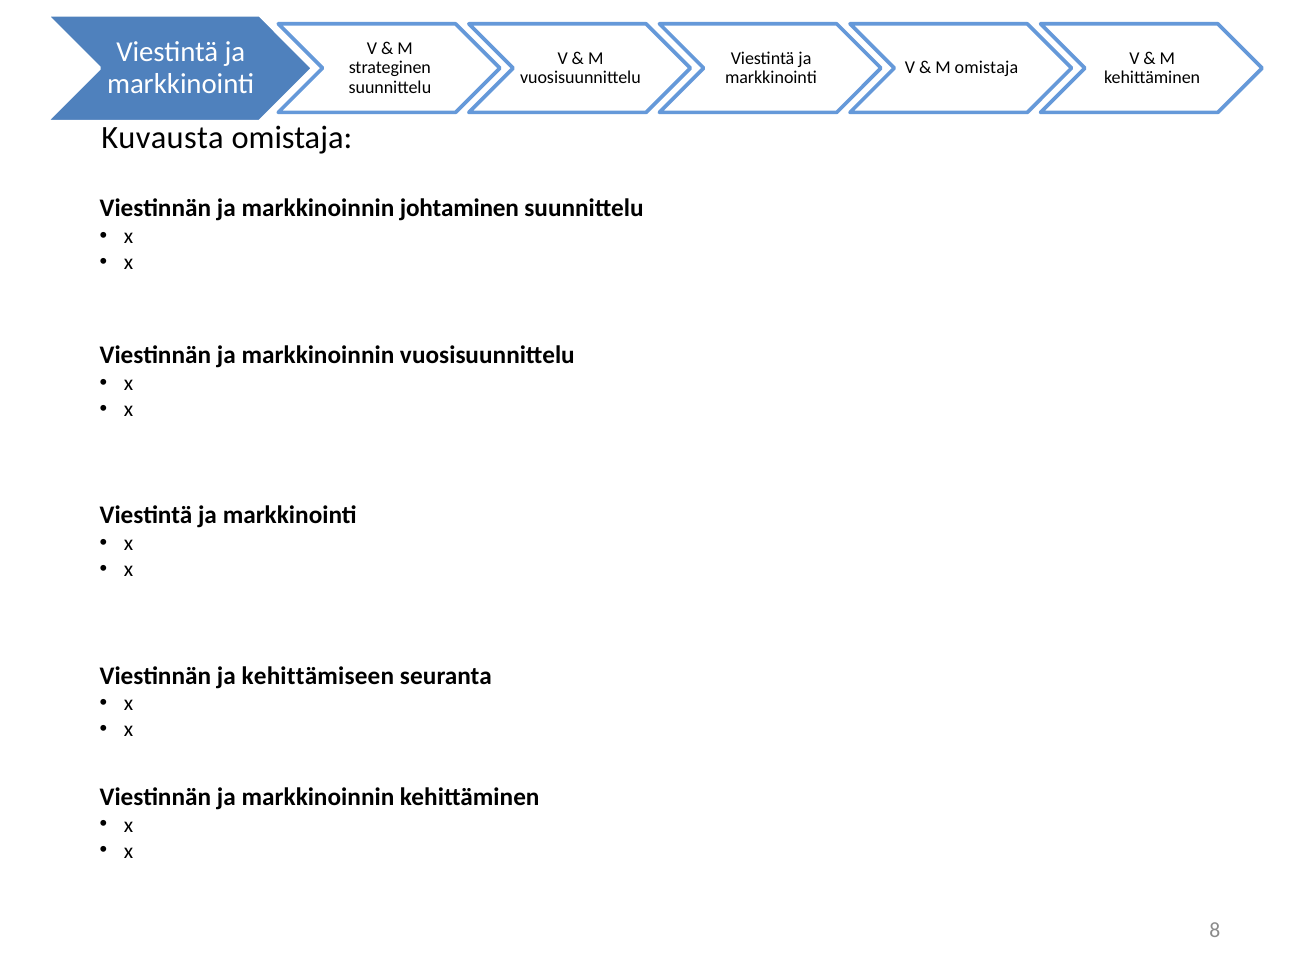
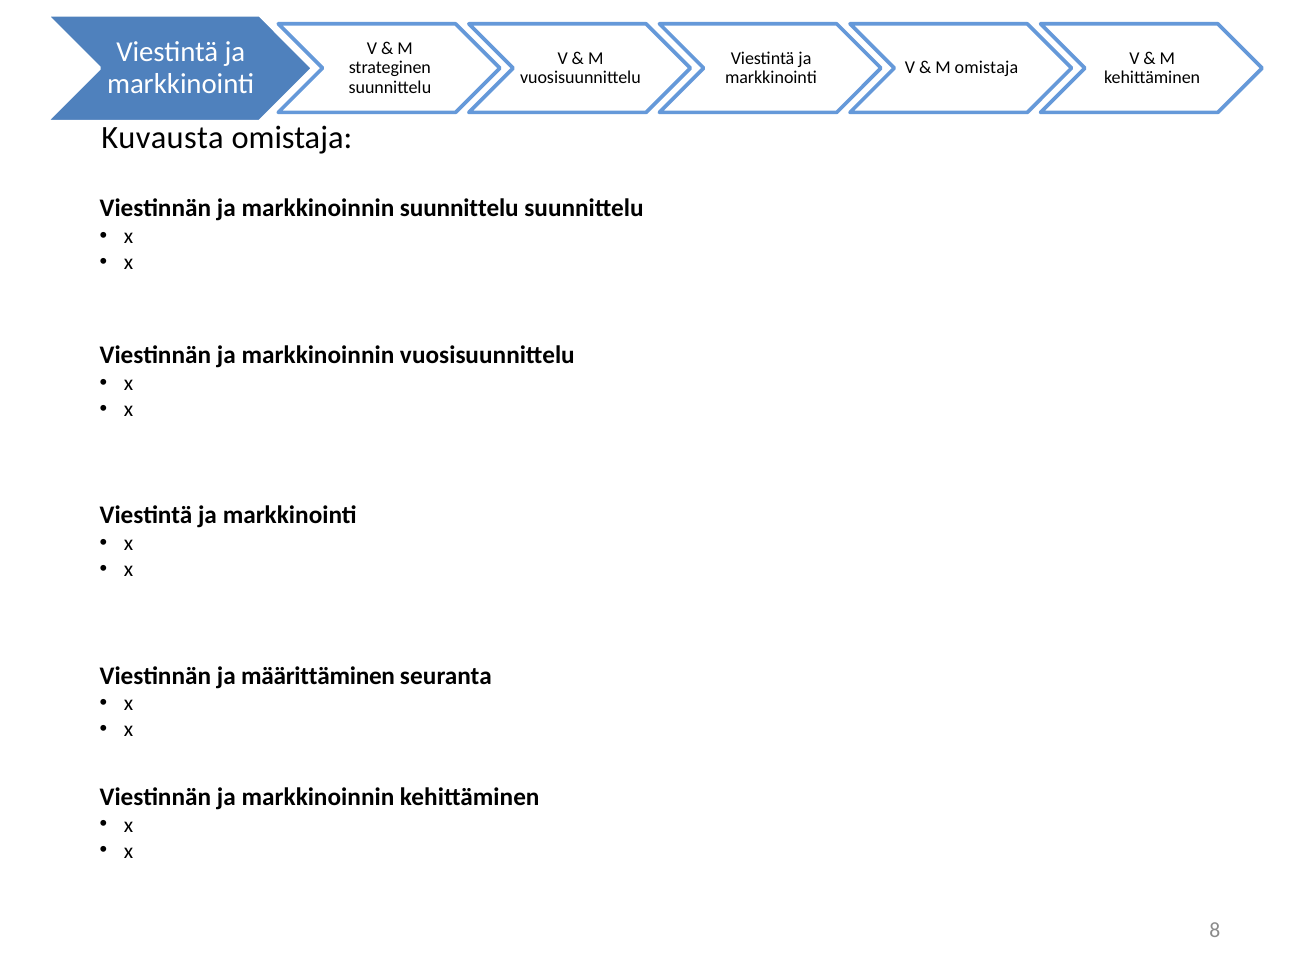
markkinoinnin johtaminen: johtaminen -> suunnittelu (459, 208)
kehittämiseen: kehittämiseen -> määrittäminen (318, 675)
